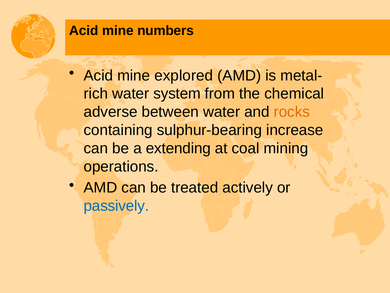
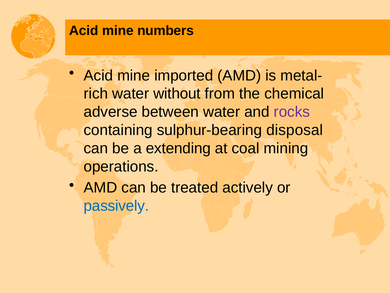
explored: explored -> imported (184, 75)
system: system -> without (177, 94)
rocks colour: orange -> purple (292, 112)
increase: increase -> disposal (295, 130)
